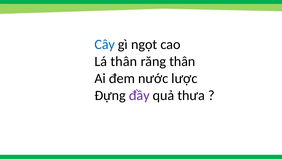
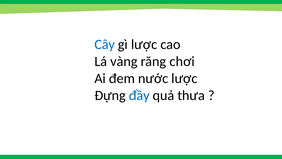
gì ngọt: ngọt -> lược (144, 44)
Lá thân: thân -> vàng (124, 61)
răng thân: thân -> chơi (182, 61)
đầy colour: purple -> blue (139, 95)
